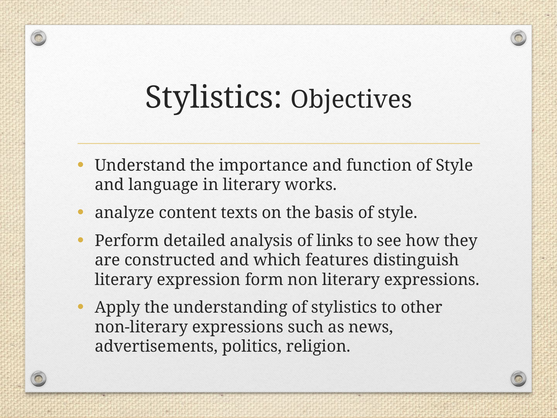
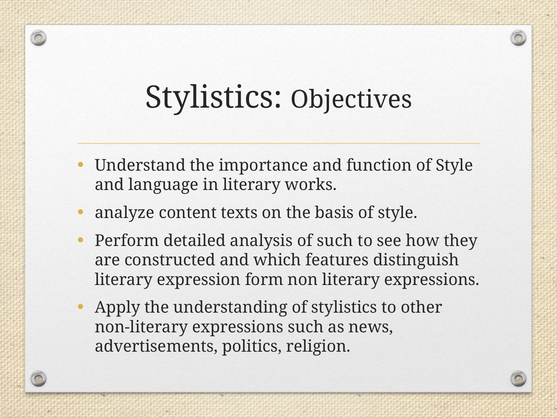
of links: links -> such (335, 241)
